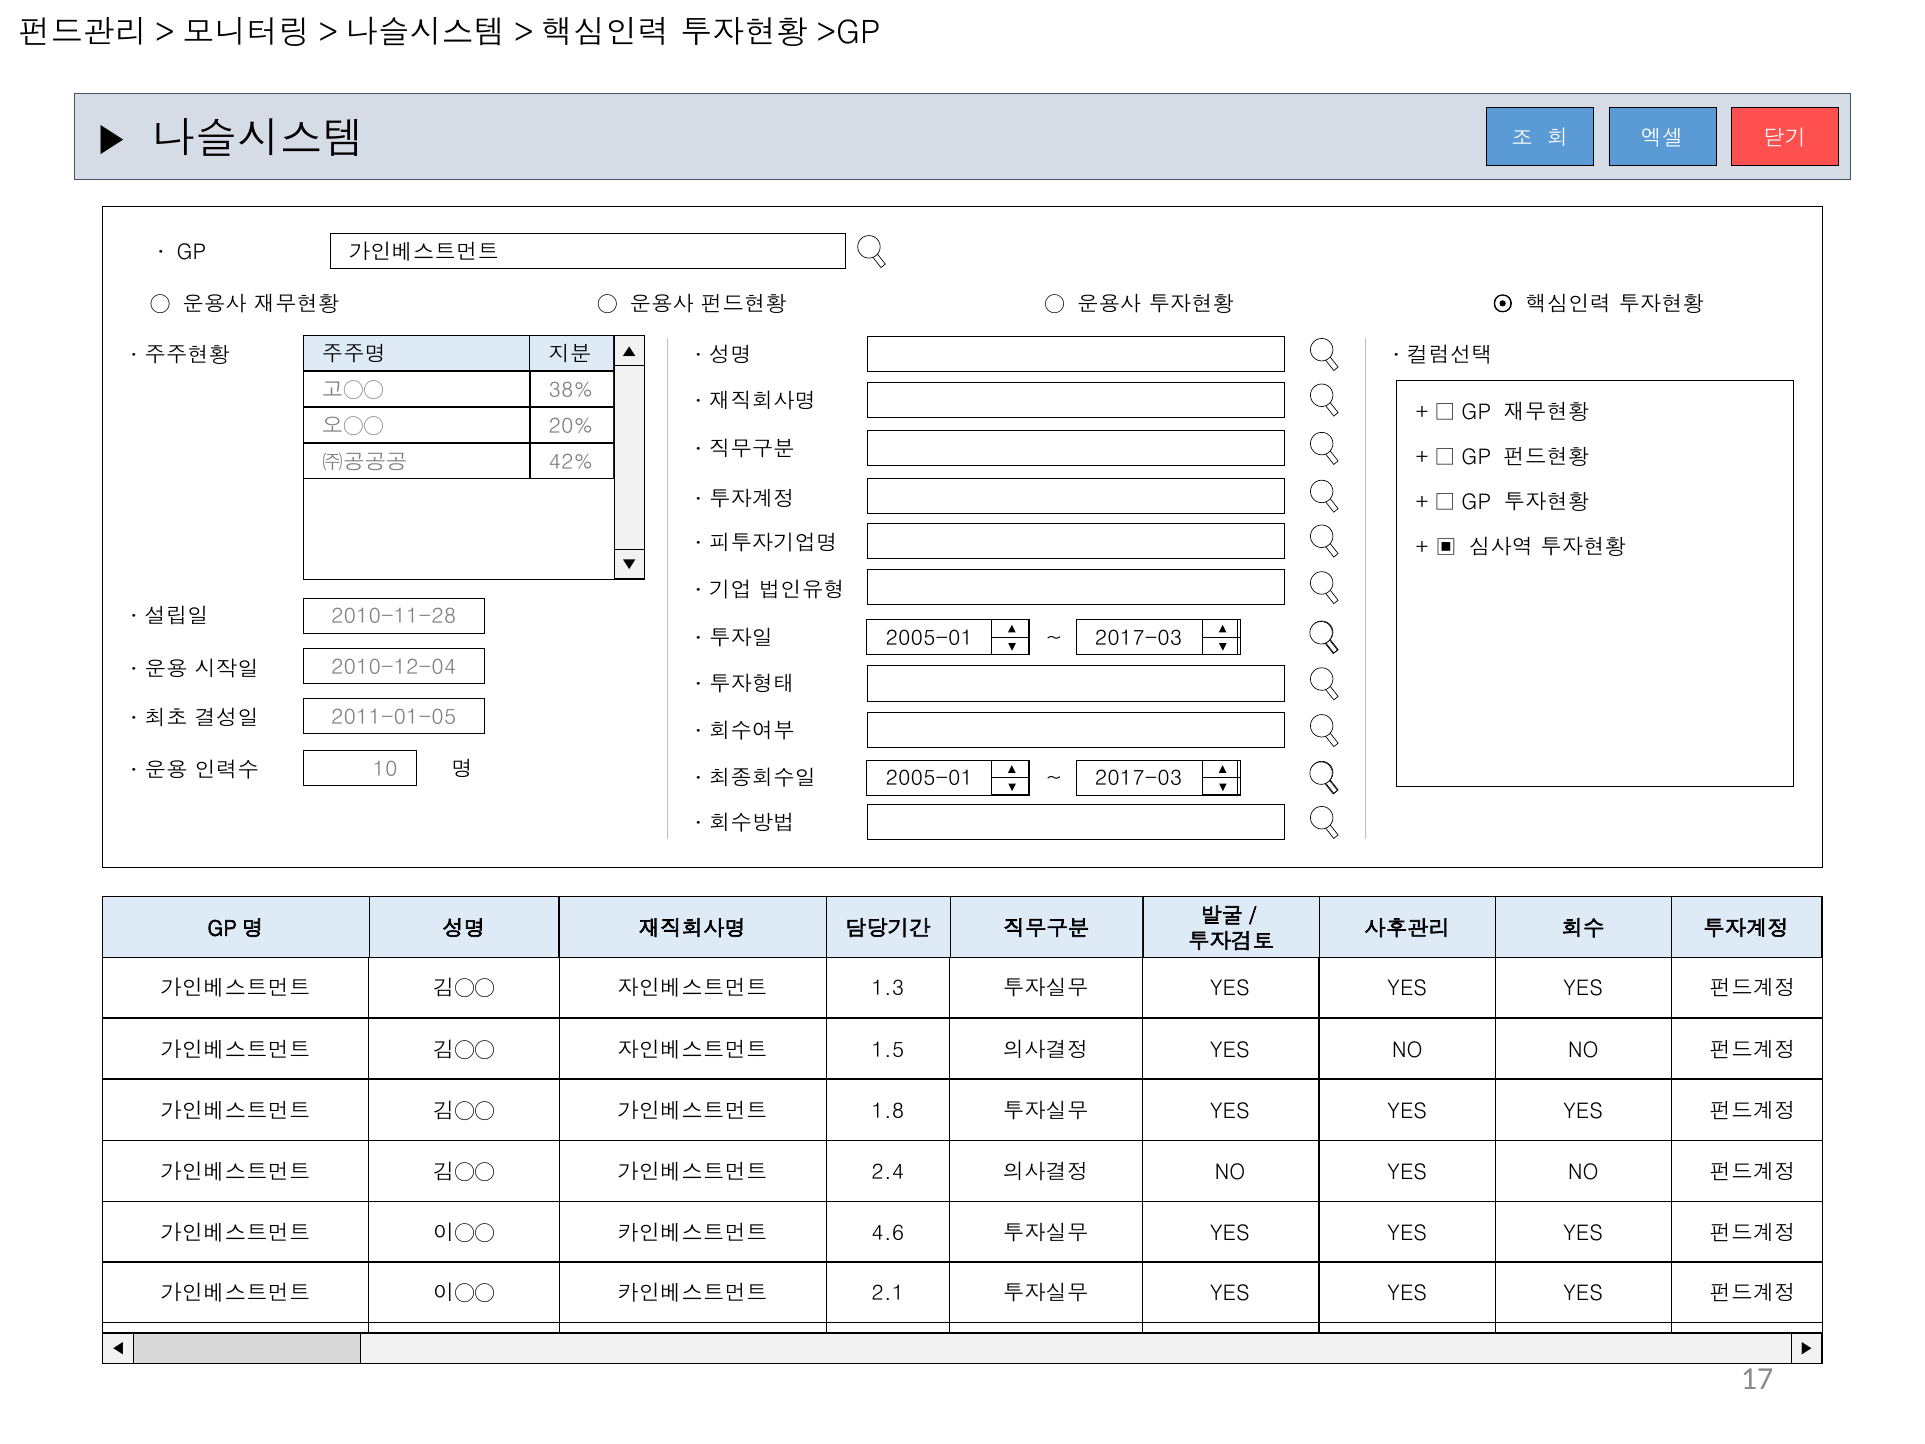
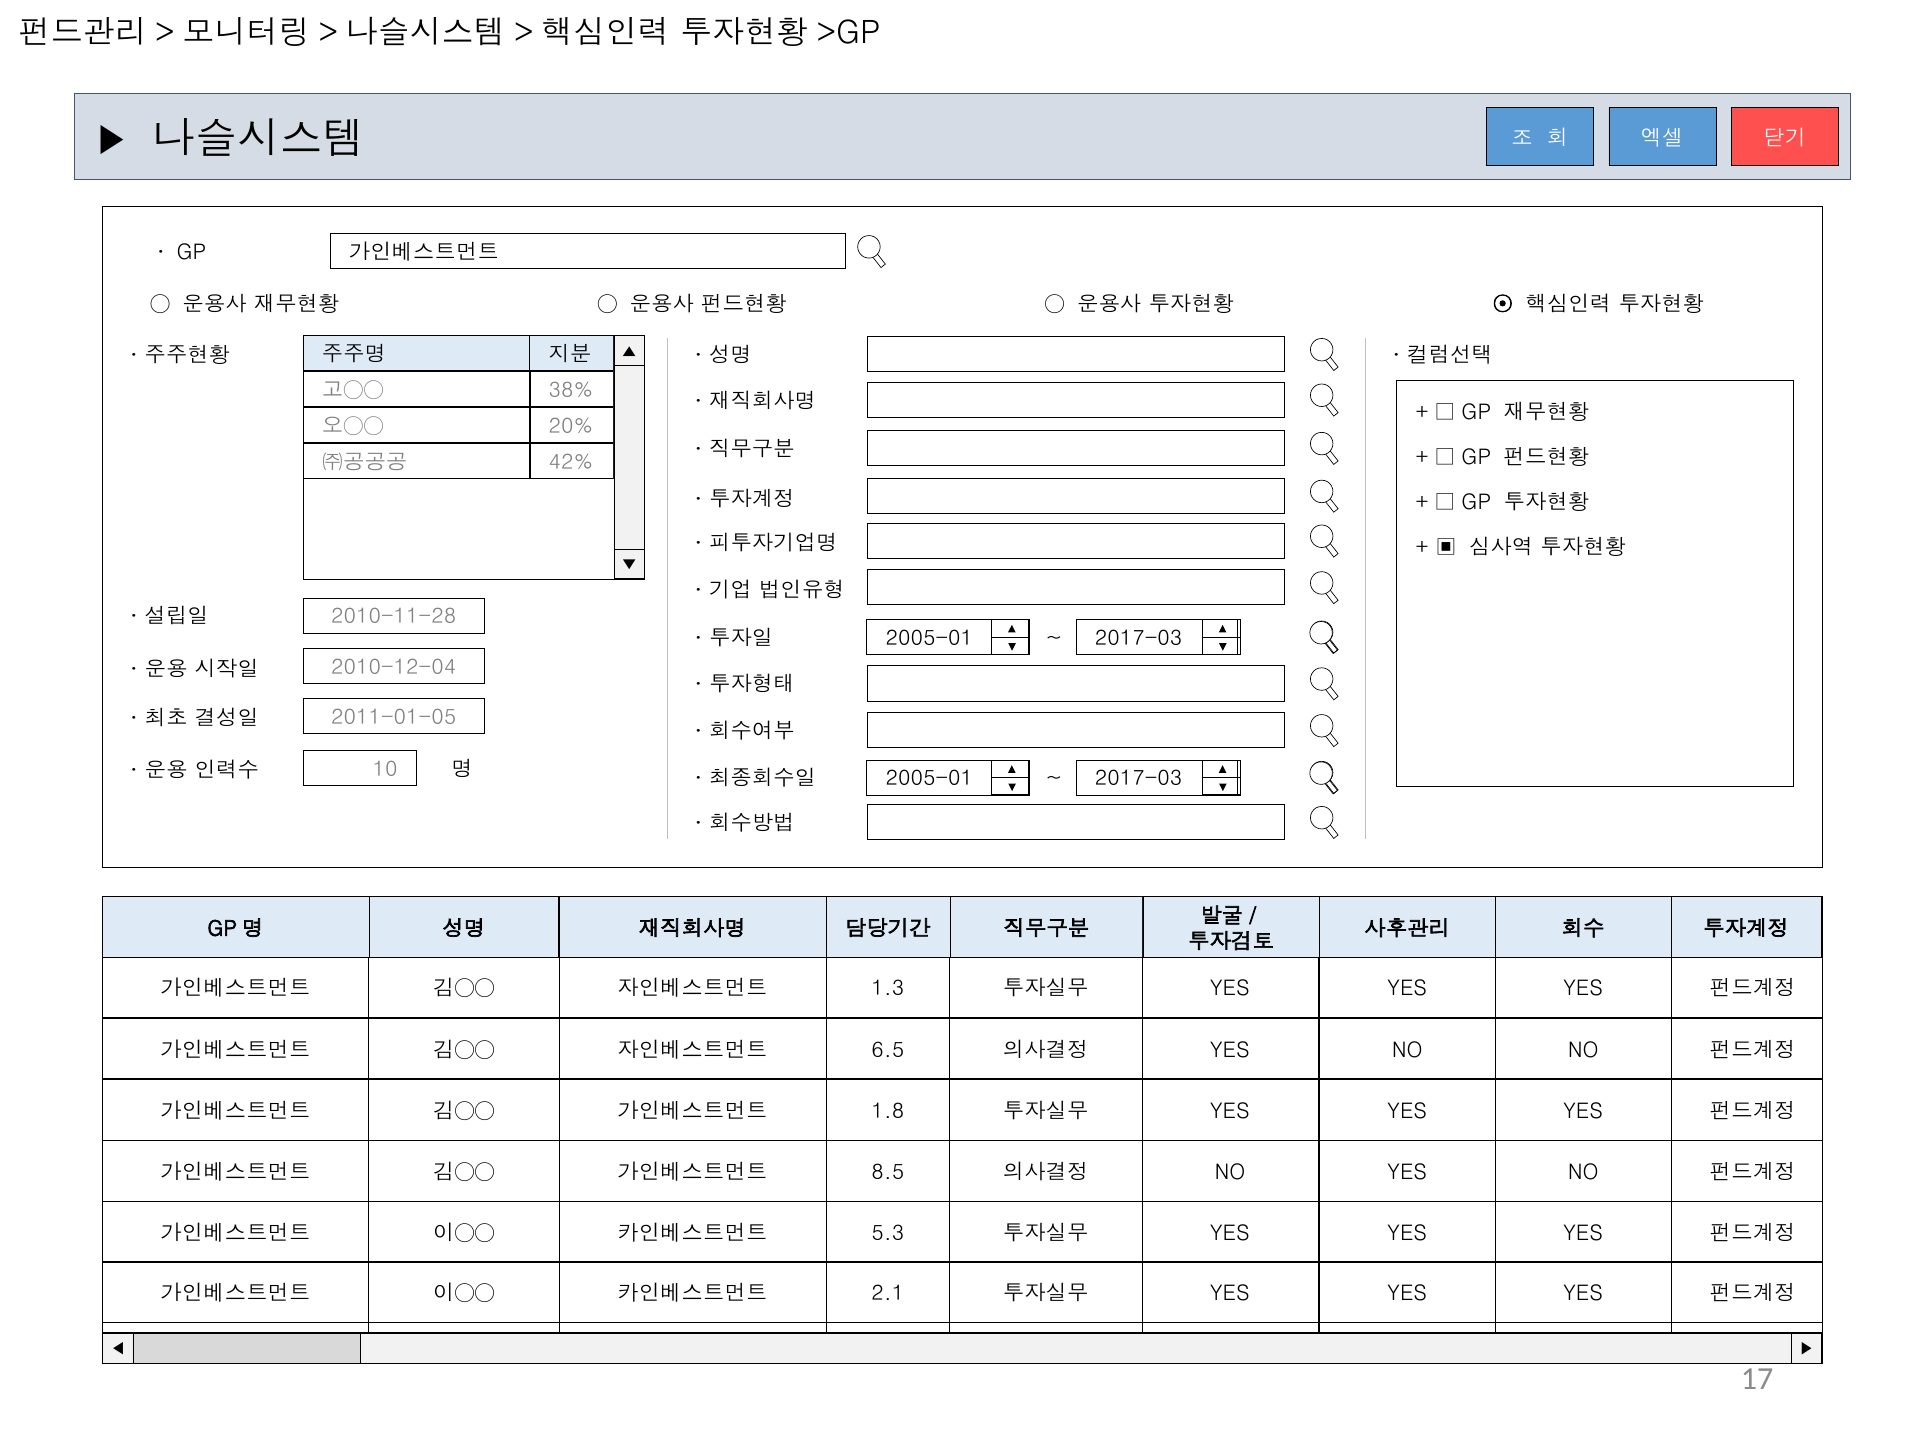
1.5: 1.5 -> 6.5 (888, 1050)
2.4: 2.4 -> 8.5 (888, 1172)
4.6: 4.6 -> 5.3 (888, 1233)
